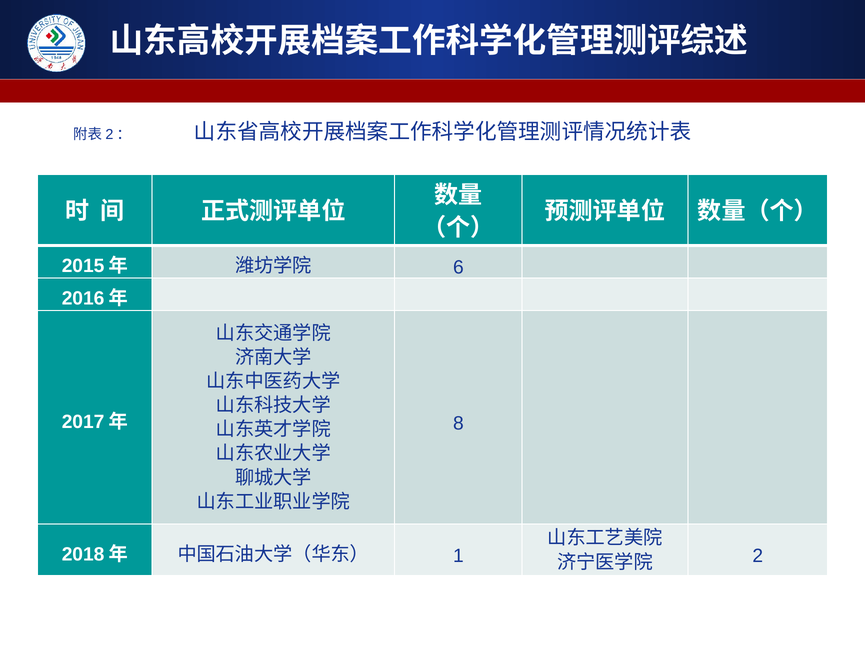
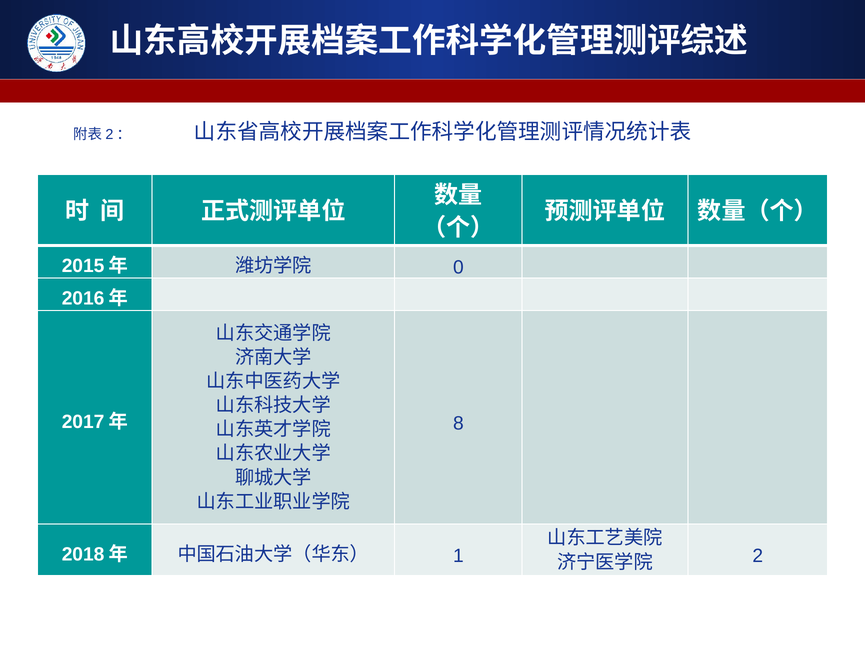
6: 6 -> 0 (458, 267)
